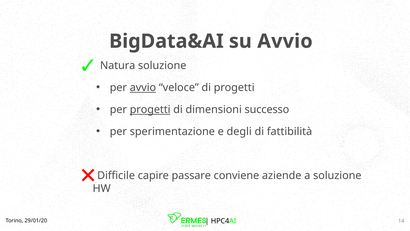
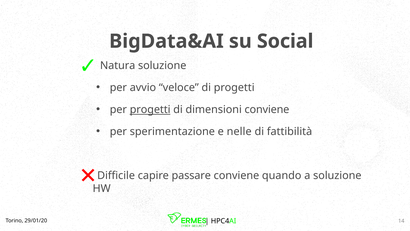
su Avvio: Avvio -> Social (285, 41)
avvio underline: present -> none (143, 87)
dimensioni successo: successo -> conviene (267, 109)
degli: degli -> nelle (239, 131)
aziende: aziende -> quando (282, 175)
